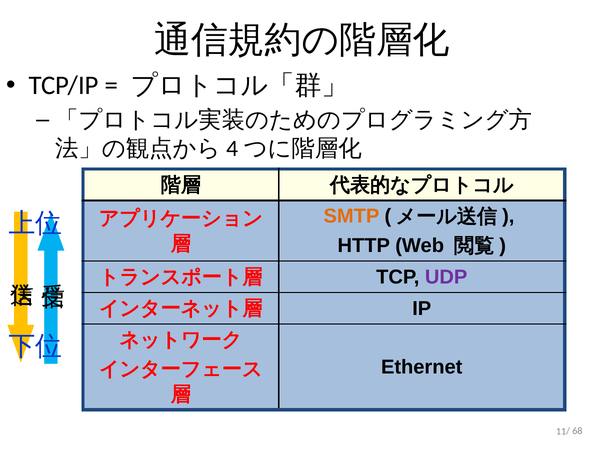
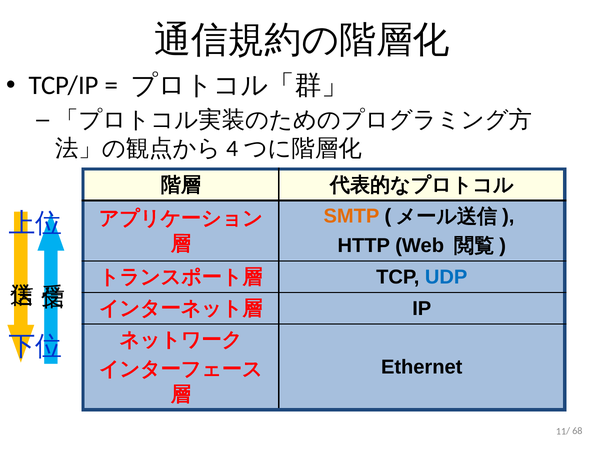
UDP colour: purple -> blue (446, 277)
